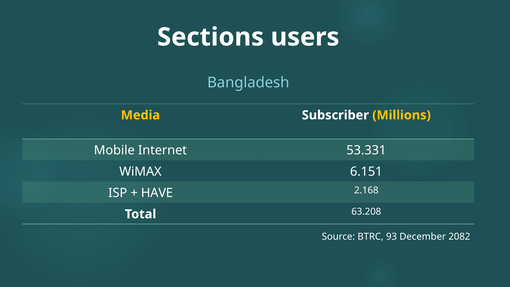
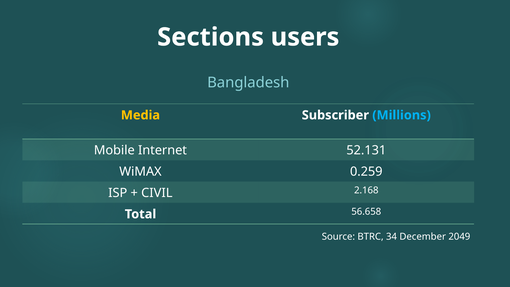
Millions colour: yellow -> light blue (402, 115)
53.331: 53.331 -> 52.131 (366, 150)
6.151: 6.151 -> 0.259 (366, 172)
HAVE: HAVE -> CIVIL (157, 193)
63.208: 63.208 -> 56.658 (366, 212)
93: 93 -> 34 (391, 237)
2082: 2082 -> 2049 (459, 237)
